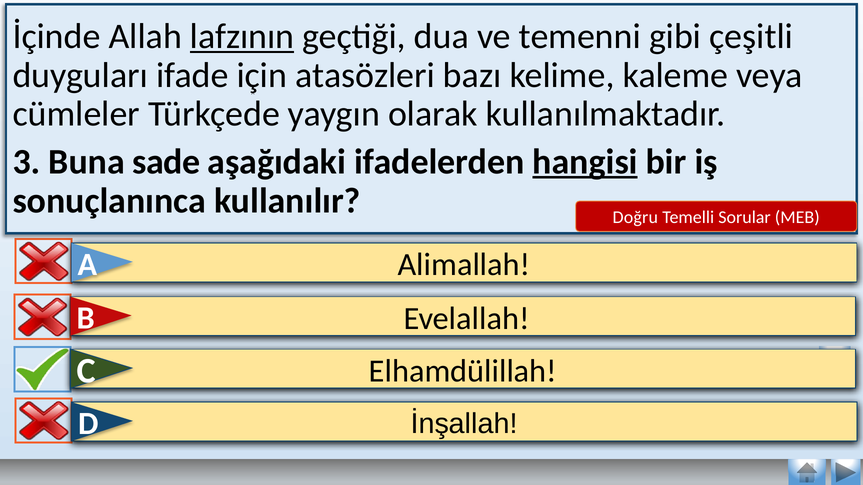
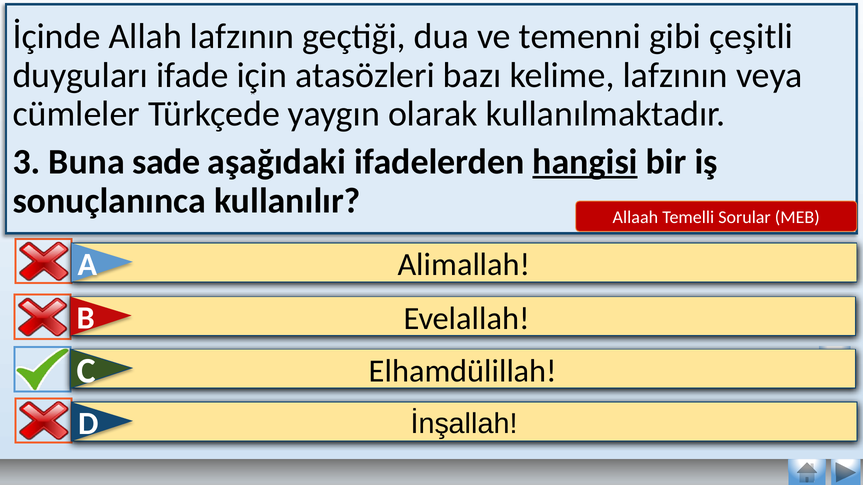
lafzının underline: present -> none (242, 37)
kelime kaleme: kaleme -> lafzının (675, 75)
Doğru: Doğru -> Allaah (635, 218)
